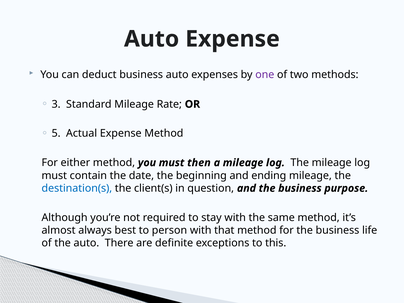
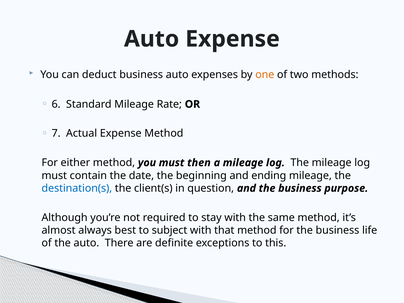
one colour: purple -> orange (265, 75)
3: 3 -> 6 (56, 104)
5: 5 -> 7 (56, 133)
person: person -> subject (170, 230)
